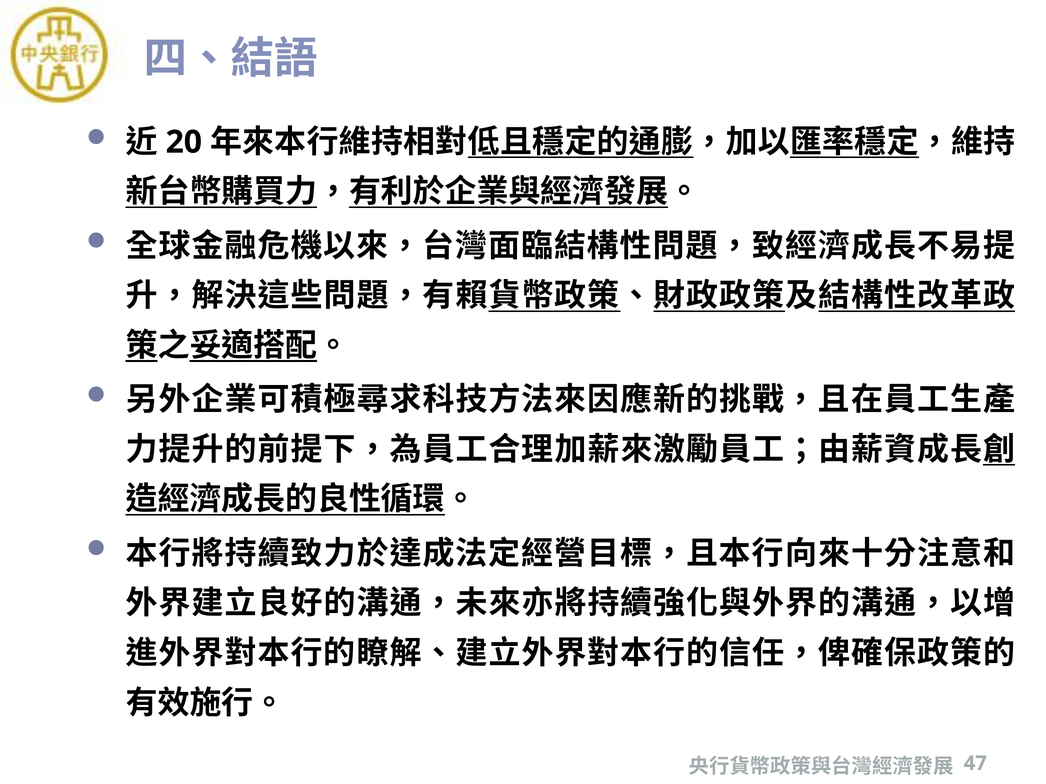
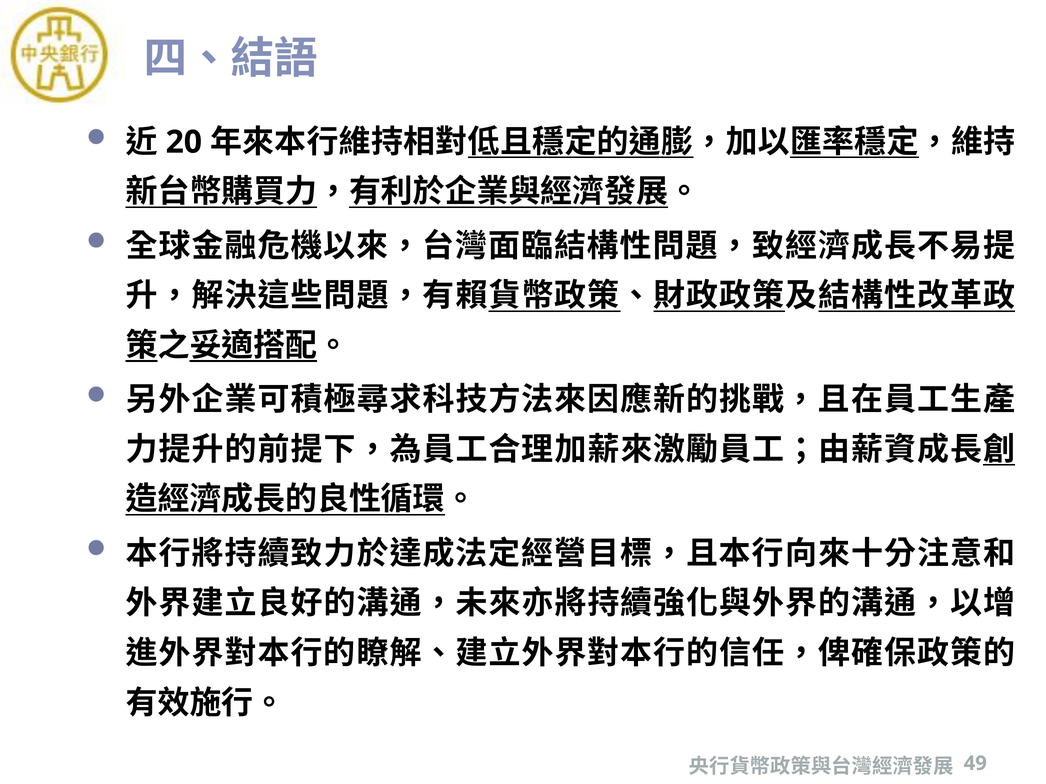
47: 47 -> 49 (975, 764)
